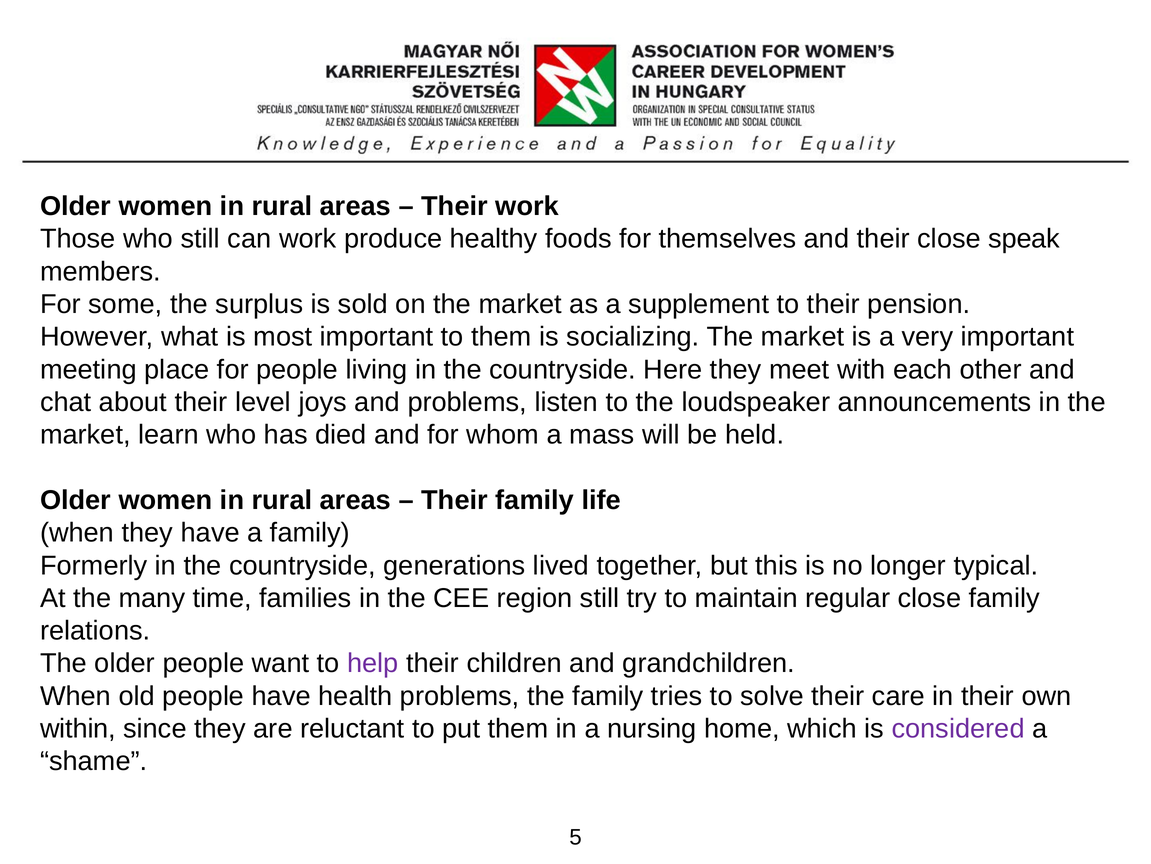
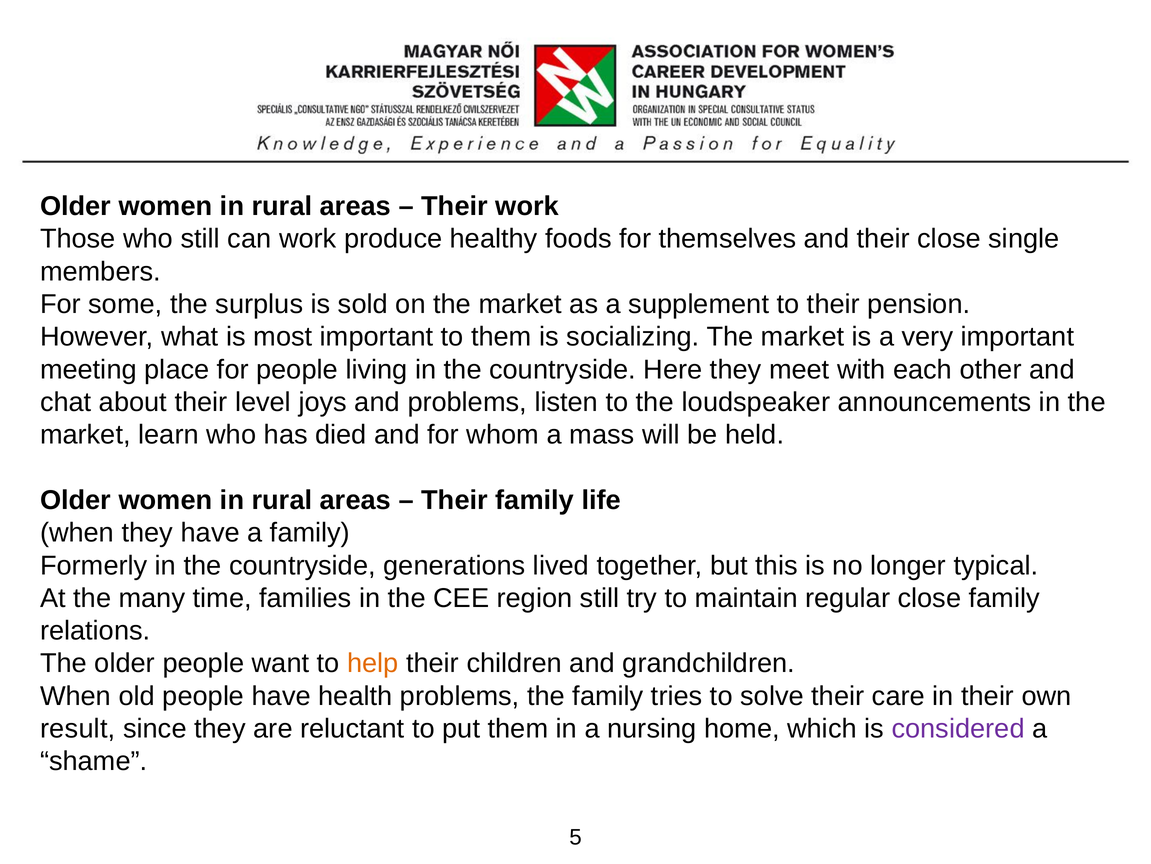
speak: speak -> single (1024, 239)
help colour: purple -> orange (373, 663)
within: within -> result (78, 728)
